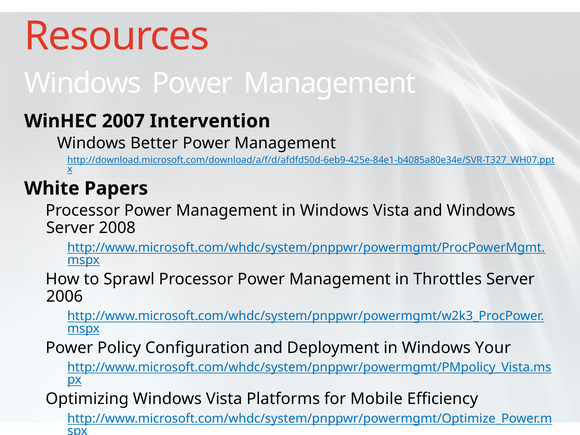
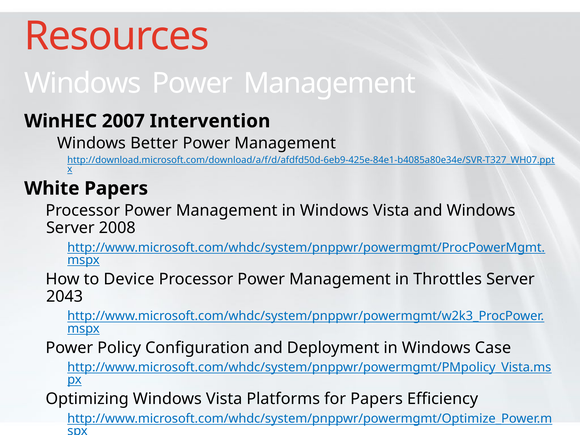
Sprawl: Sprawl -> Device (129, 279)
2006: 2006 -> 2043 (65, 297)
Your: Your -> Case (493, 348)
for Mobile: Mobile -> Papers (377, 399)
